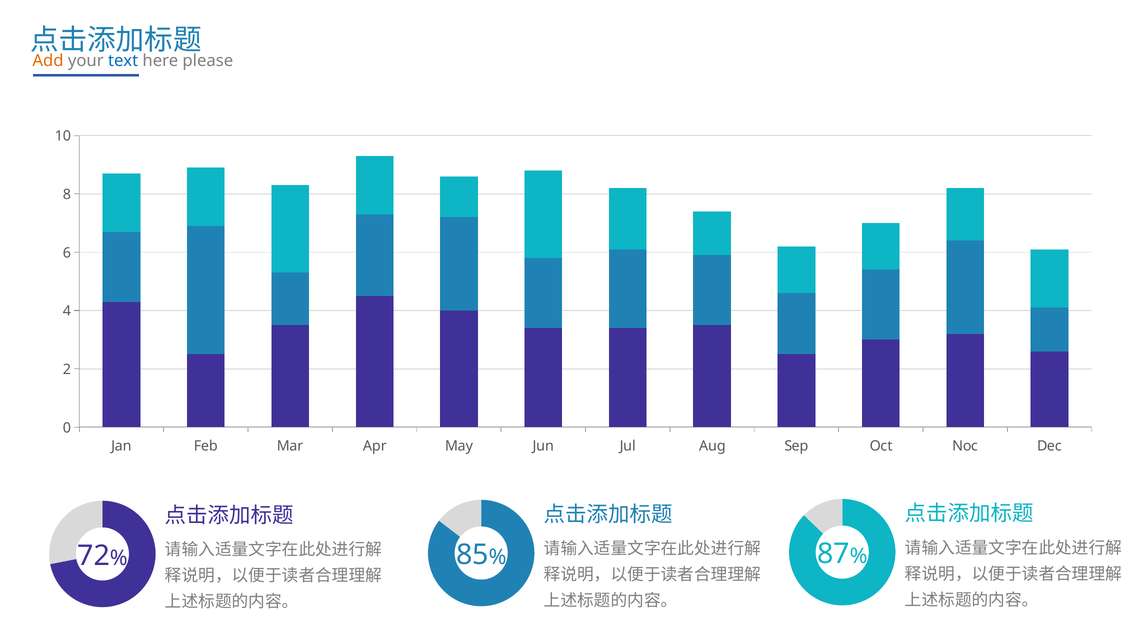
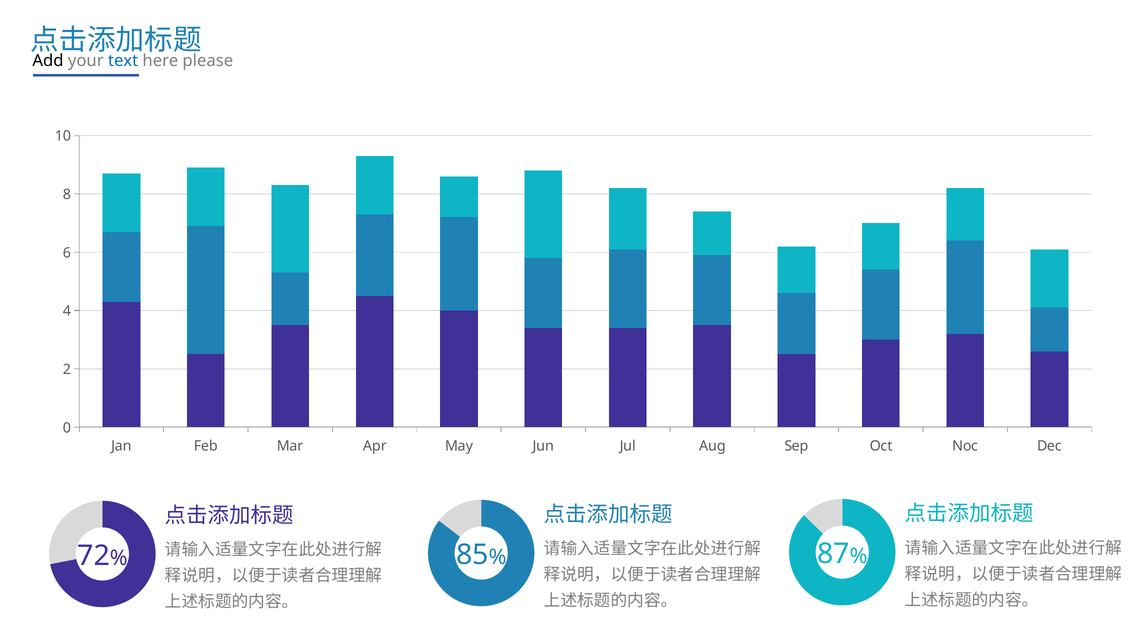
Add colour: orange -> black (48, 61)
